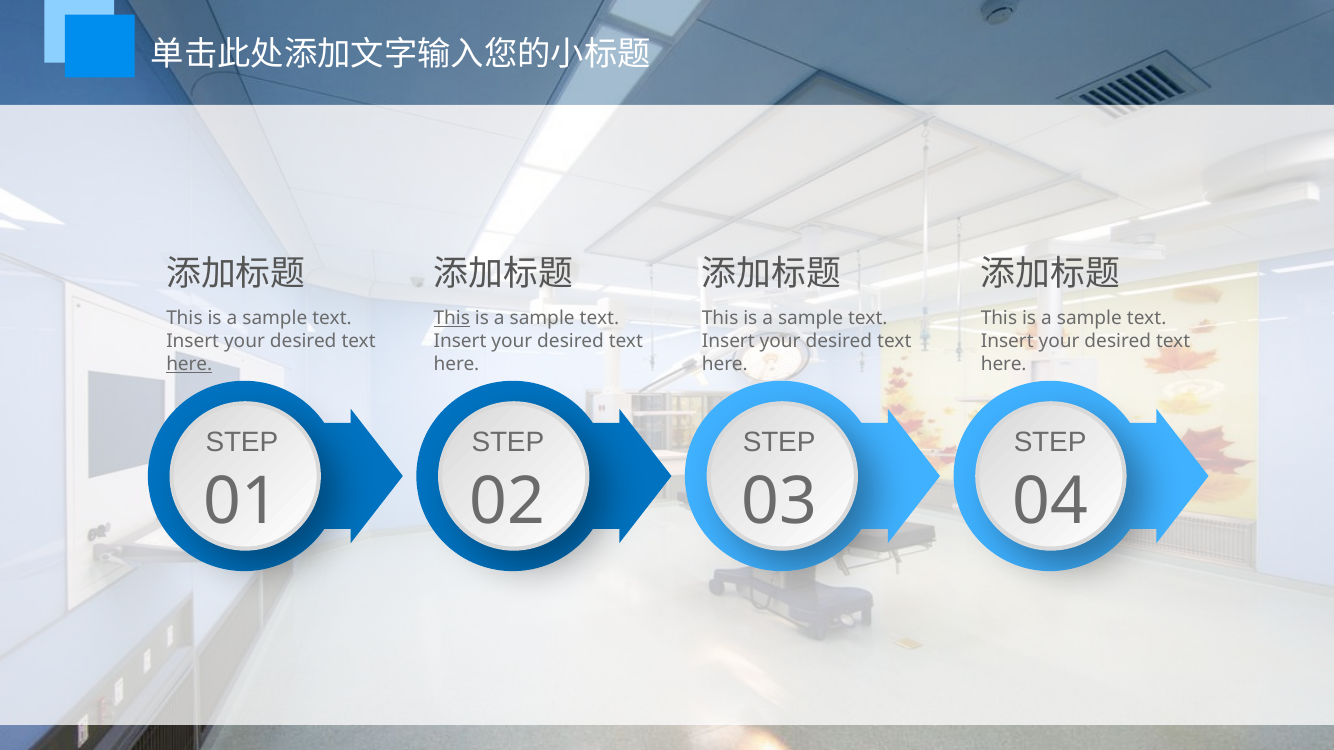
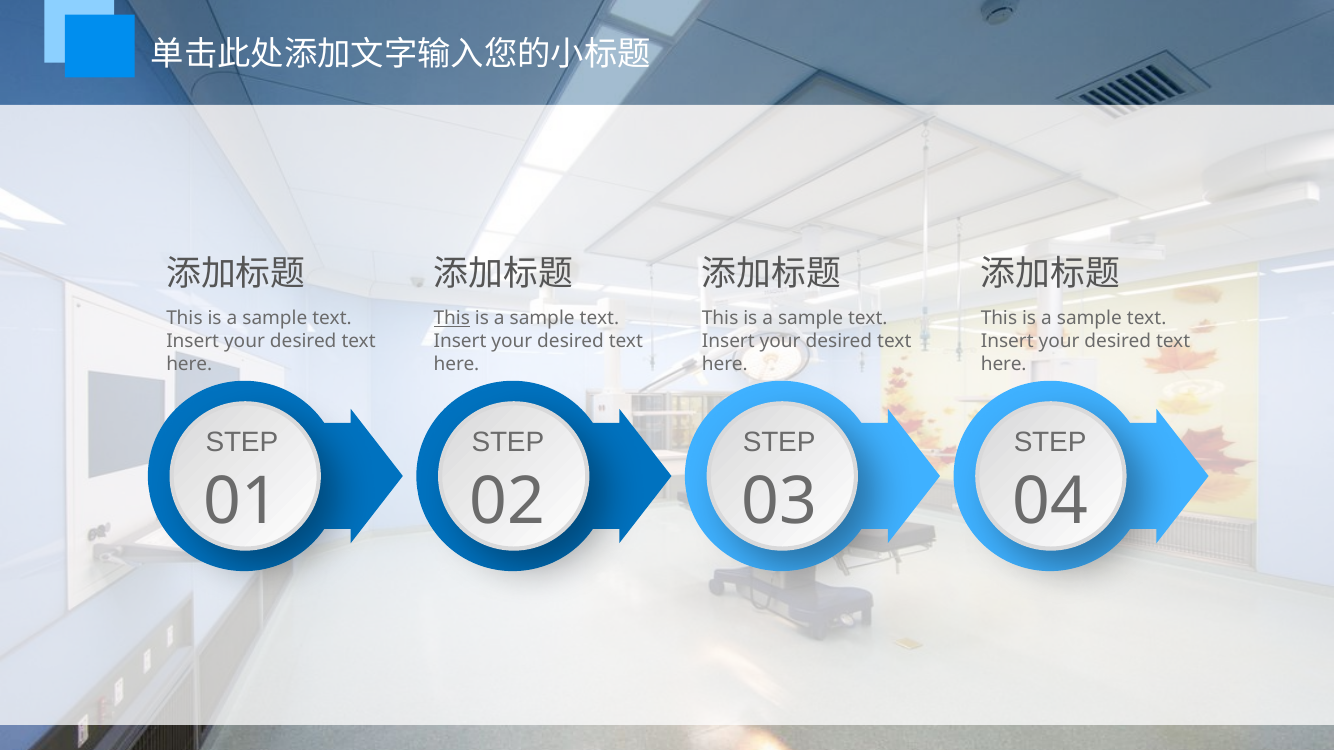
here underline: present -> none (189, 365)
